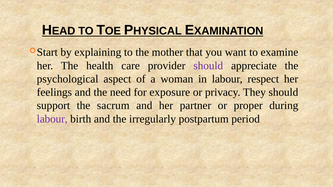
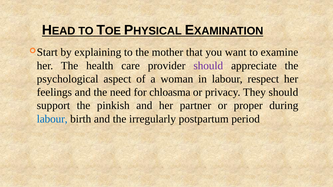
exposure: exposure -> chloasma (170, 92)
sacrum: sacrum -> pinkish (113, 106)
labour colour: purple -> blue (52, 119)
